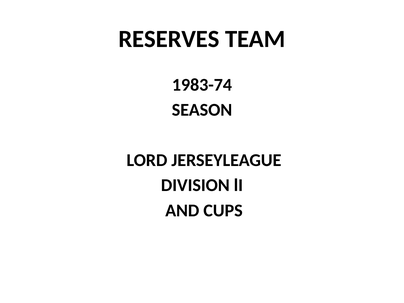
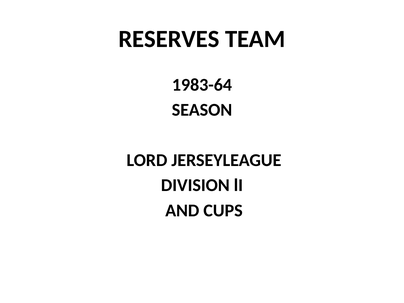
1983-74: 1983-74 -> 1983-64 (202, 85)
